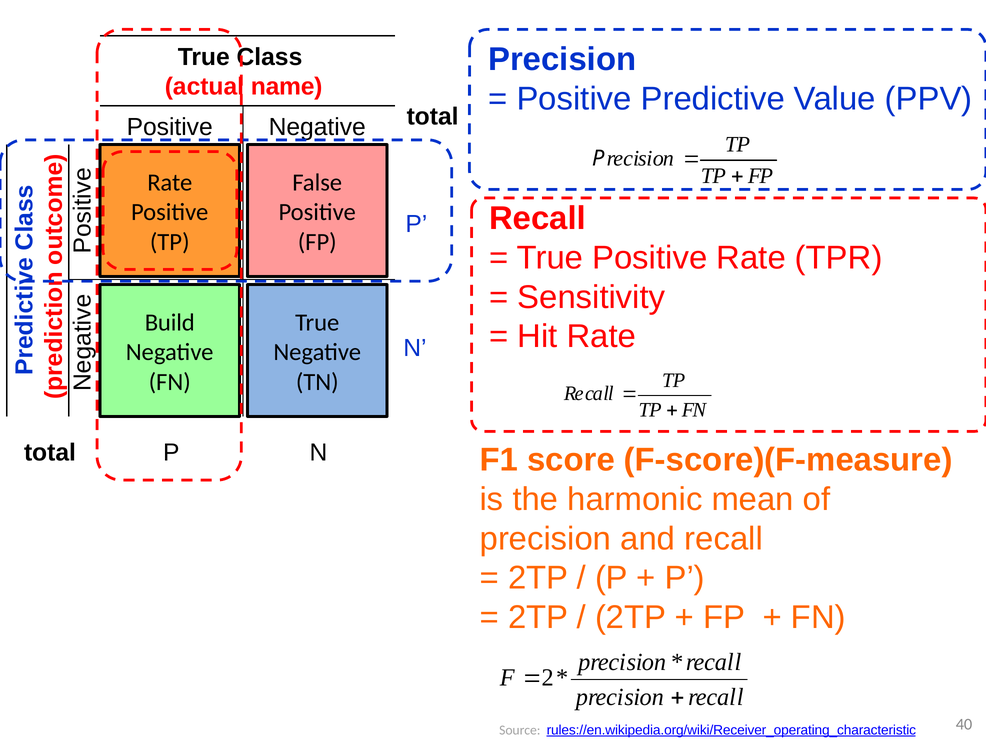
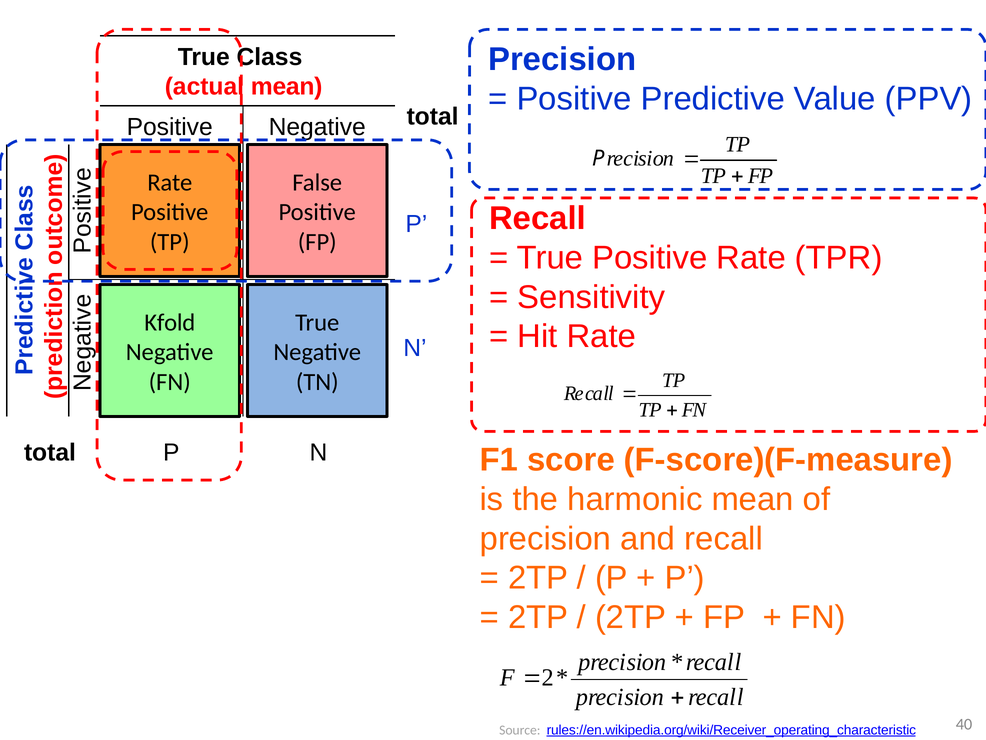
actual name: name -> mean (287, 87)
Build: Build -> Kfold (170, 322)
